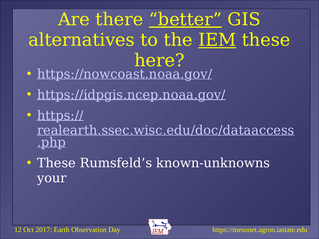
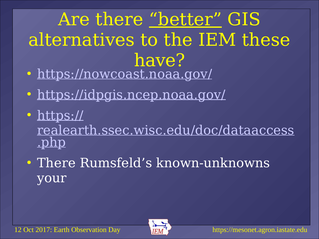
IEM underline: present -> none (217, 40)
here: here -> have (160, 61)
These: These -> There (56, 163)
